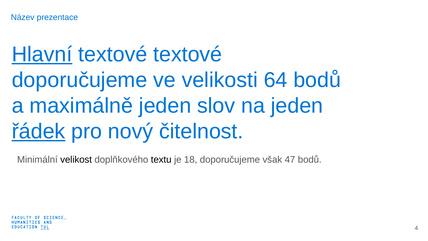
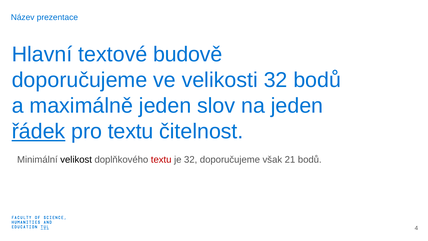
Hlavní underline: present -> none (42, 54)
textové textové: textové -> budově (188, 54)
velikosti 64: 64 -> 32 (276, 80)
pro nový: nový -> textu (131, 131)
textu colour: black -> red (161, 160)
je 18: 18 -> 32 (191, 160)
47: 47 -> 21 (290, 160)
